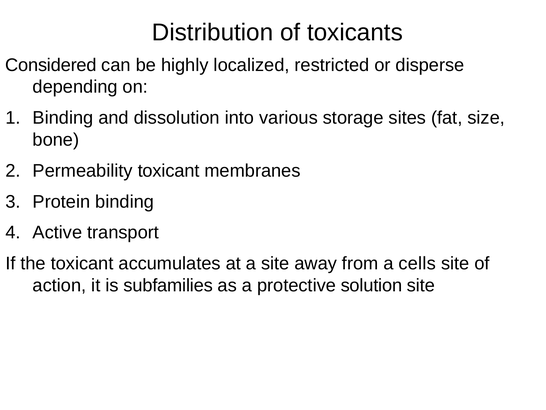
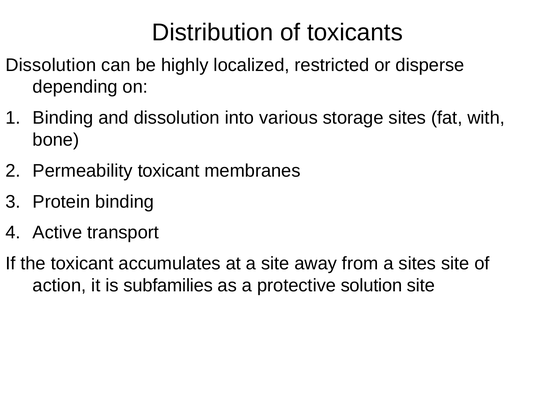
Considered: Considered -> Dissolution (51, 65)
size: size -> with (486, 118)
a cells: cells -> sites (417, 263)
